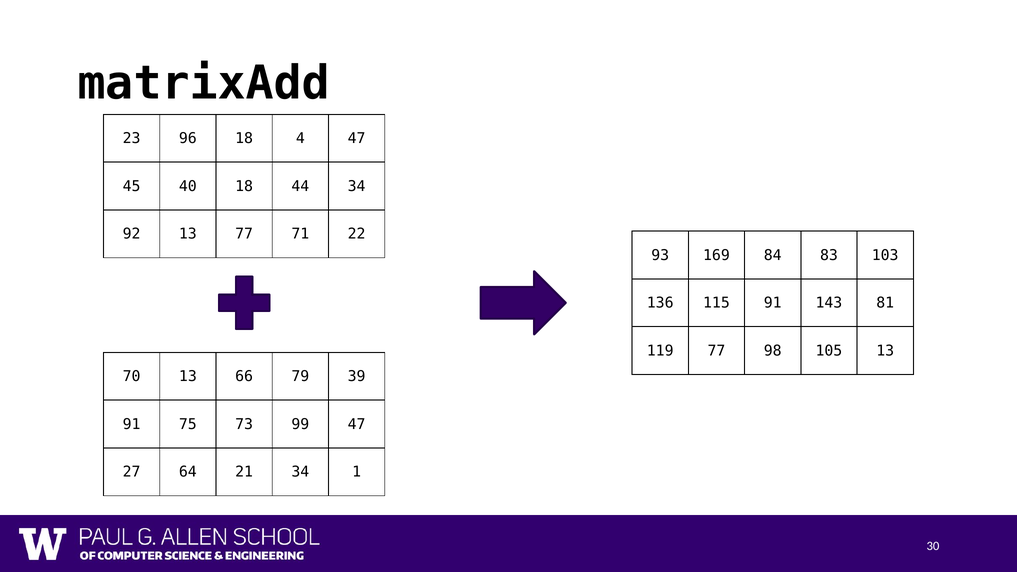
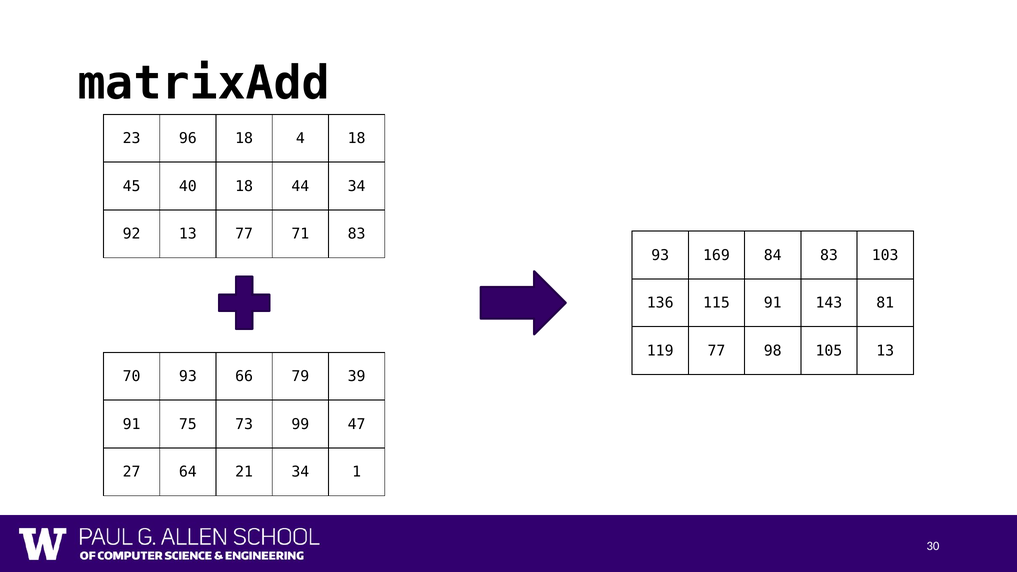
4 47: 47 -> 18 (357, 139)
71 22: 22 -> 83 (357, 234)
70 13: 13 -> 93 (188, 377)
